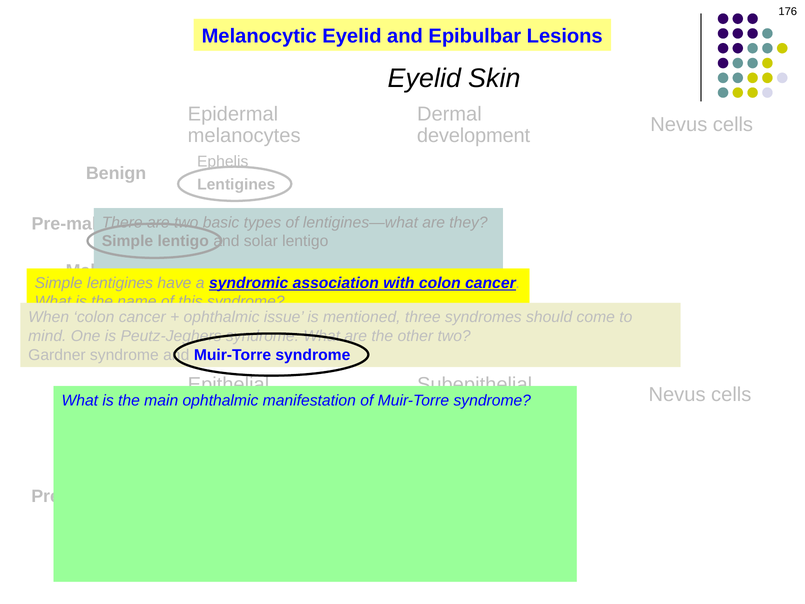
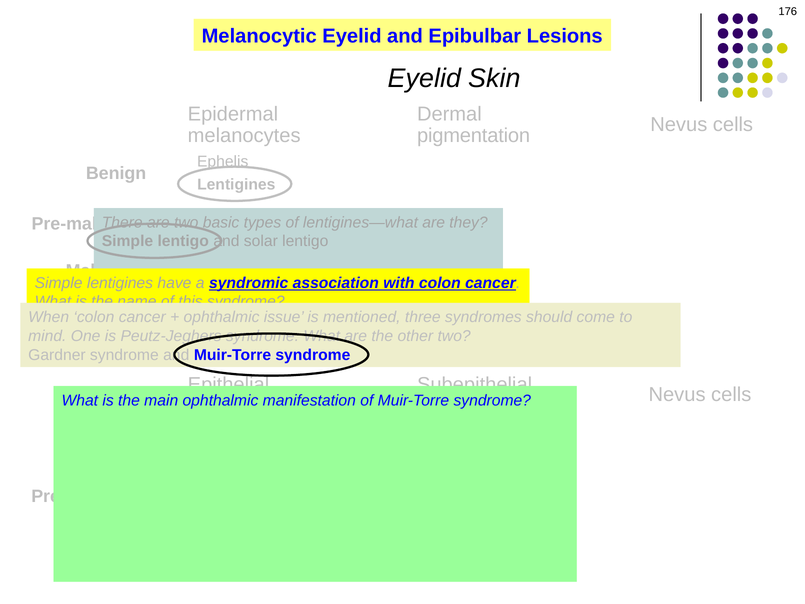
development: development -> pigmentation (474, 135)
